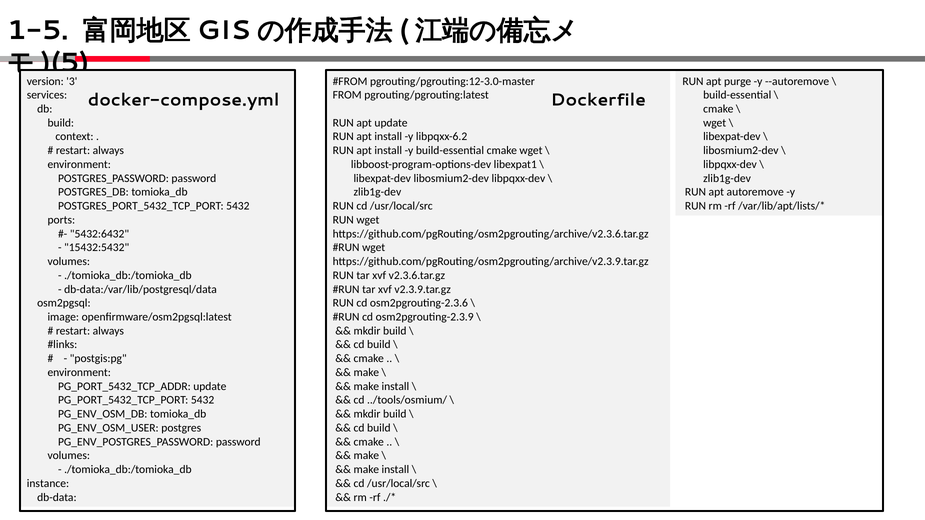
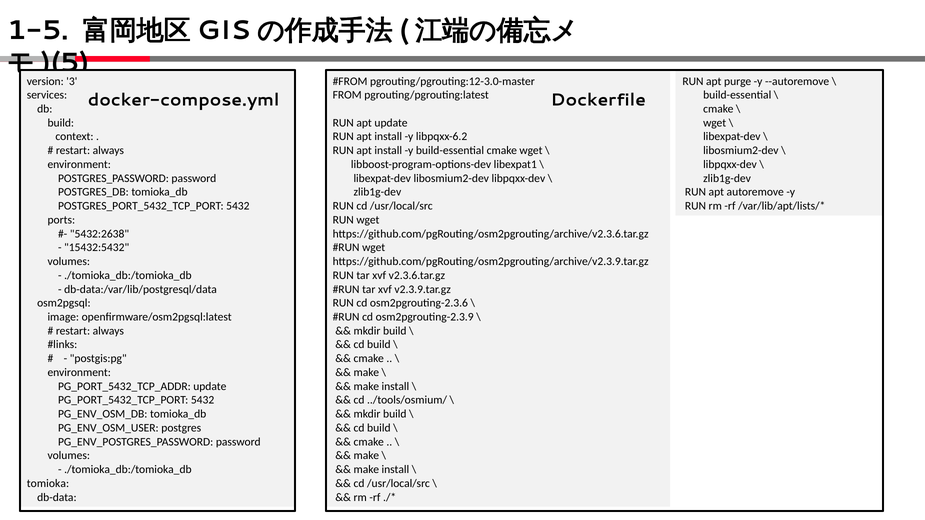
5432:6432: 5432:6432 -> 5432:2638 (100, 234)
instance: instance -> tomioka (48, 484)
